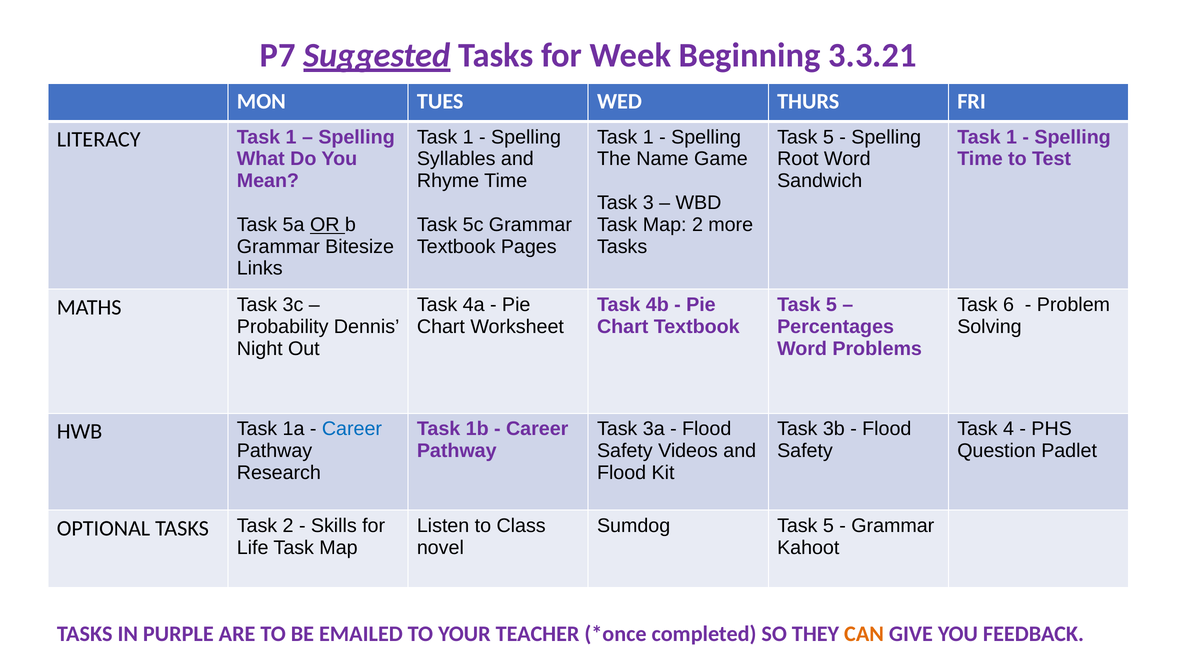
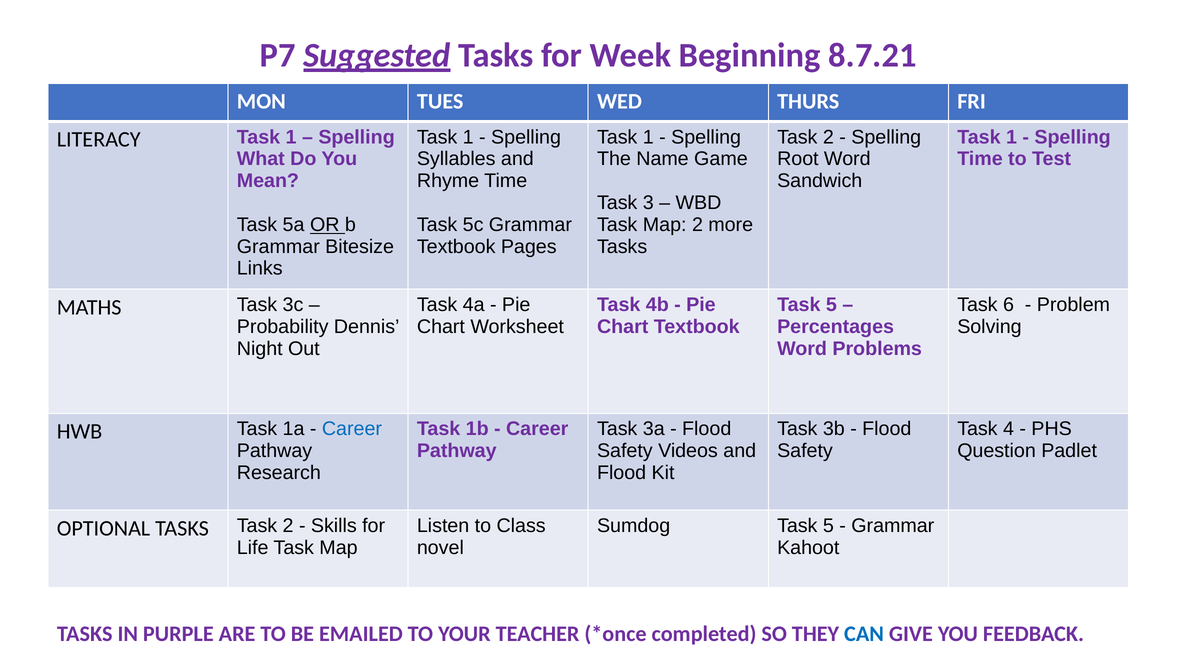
3.3.21: 3.3.21 -> 8.7.21 (872, 55)
5: 5 -> 2 (828, 137)
CAN colour: orange -> blue (864, 634)
